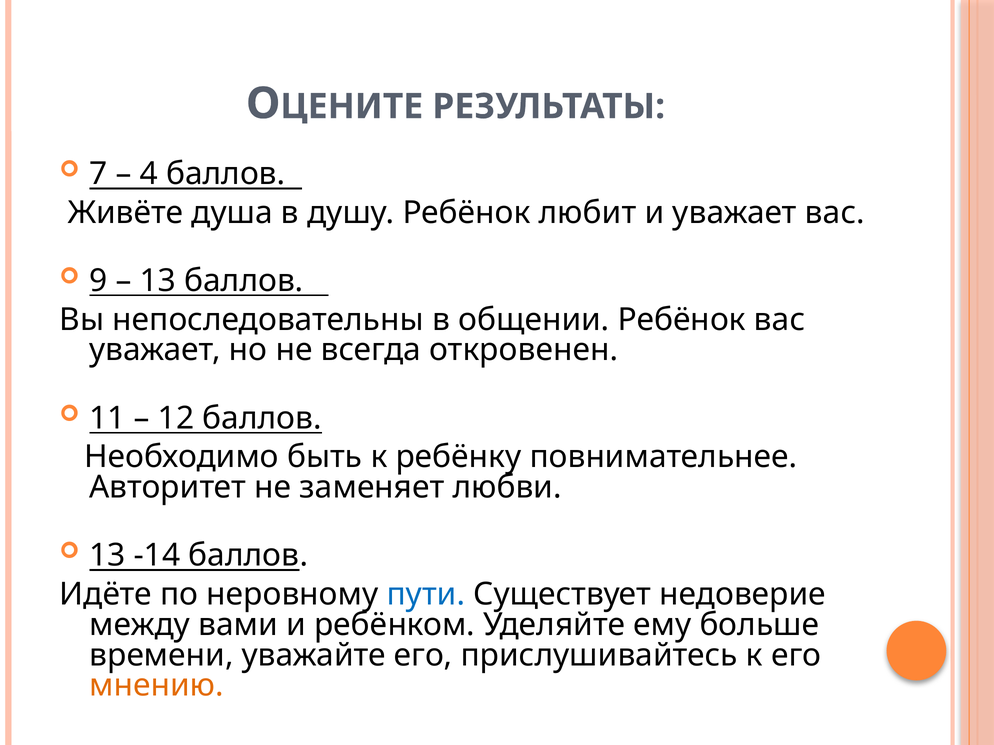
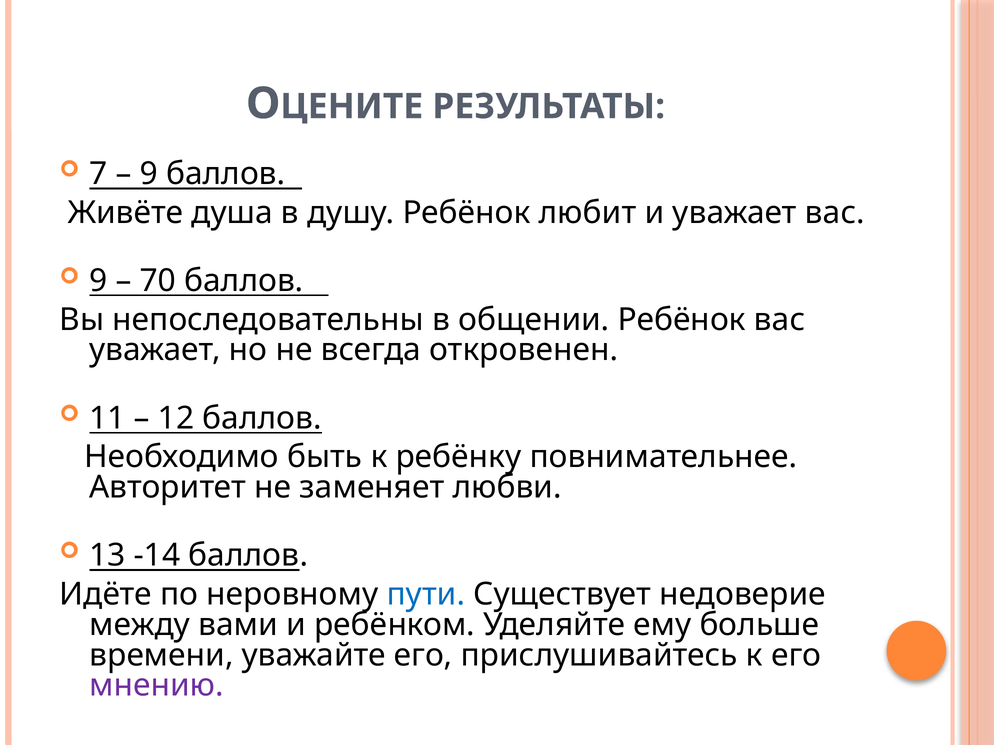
4: 4 -> 9 (149, 174)
13: 13 -> 70 (158, 281)
мнению colour: orange -> purple (157, 686)
